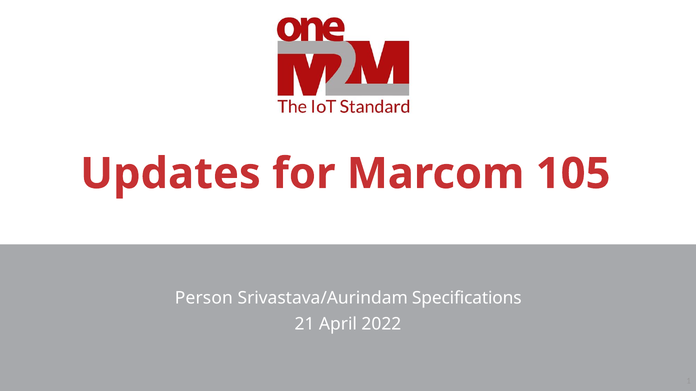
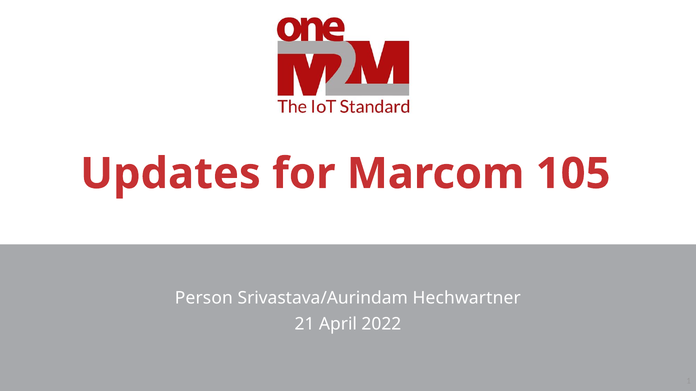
Specifications: Specifications -> Hechwartner (467, 298)
